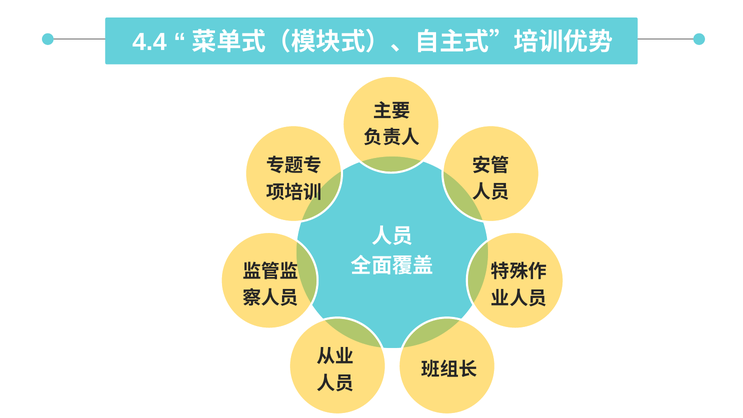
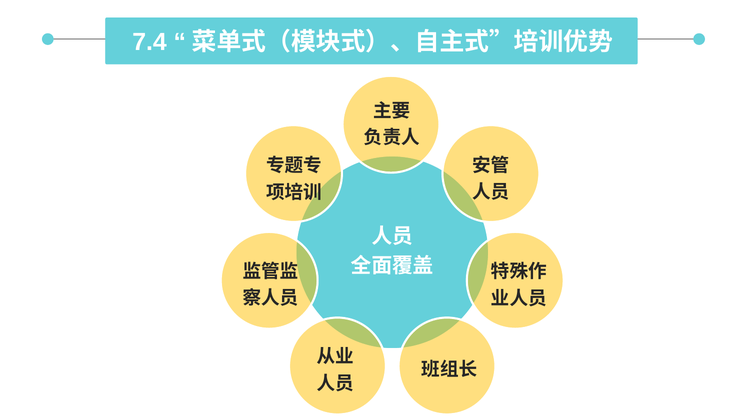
4.4: 4.4 -> 7.4 (150, 42)
